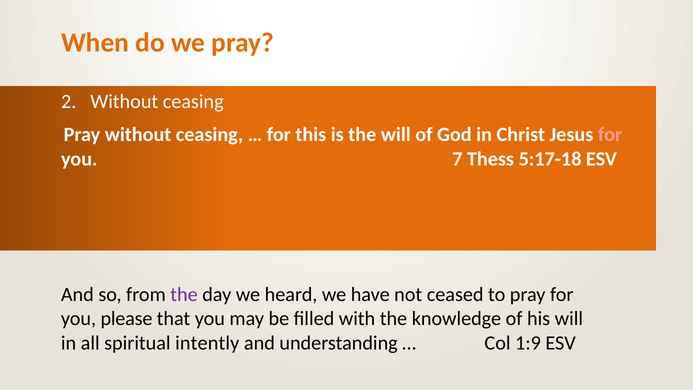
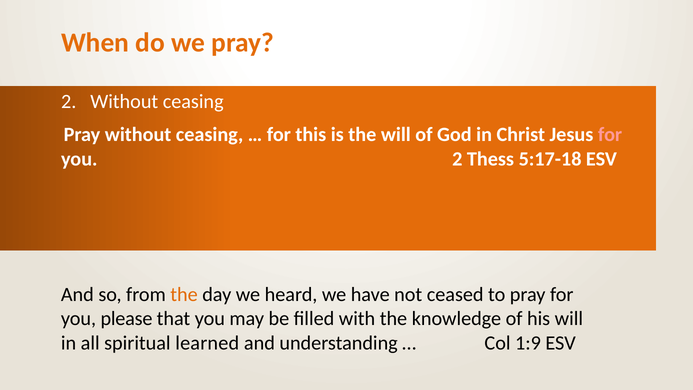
you 7: 7 -> 2 (457, 159)
the colour: purple -> orange (184, 294)
intently: intently -> learned (207, 343)
